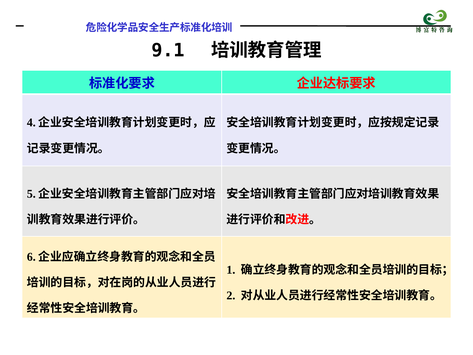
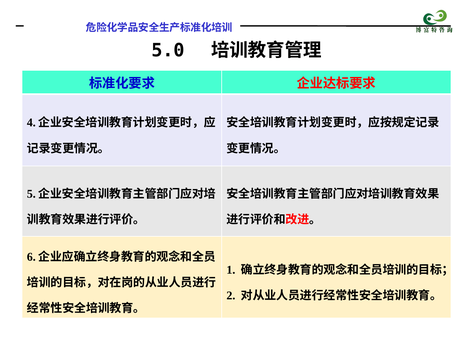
9.1: 9.1 -> 5.0 (168, 51)
